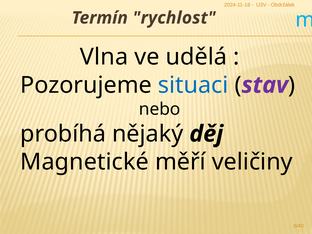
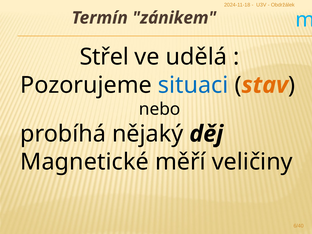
rychlost: rychlost -> zánikem (174, 18)
Vlna: Vlna -> Střel (104, 57)
stav colour: purple -> orange (265, 85)
